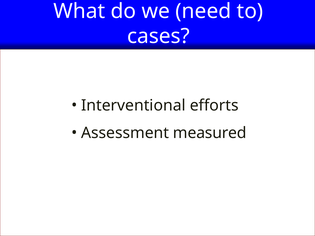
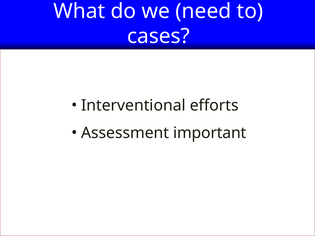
measured: measured -> important (210, 133)
